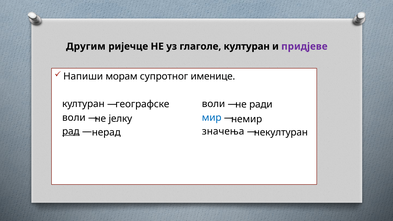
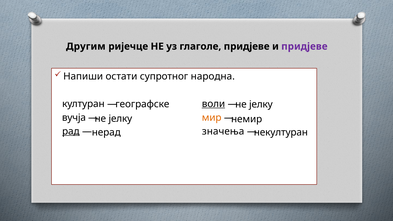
глаголе културан: културан -> придјеве (247, 46)
морам: морам -> остати (121, 76)
именице: именице -> народна (213, 76)
воли underline: none -> present (213, 104)
ради: ради -> јелку (261, 104)
воли: воли -> вучја (74, 118)
мир colour: blue -> orange (212, 118)
